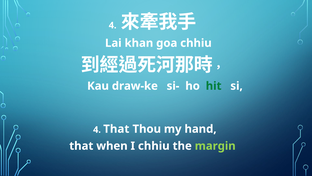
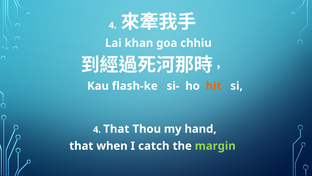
draw-ke: draw-ke -> flash-ke (135, 86)
hit colour: green -> orange (214, 86)
I chhiu: chhiu -> catch (154, 146)
